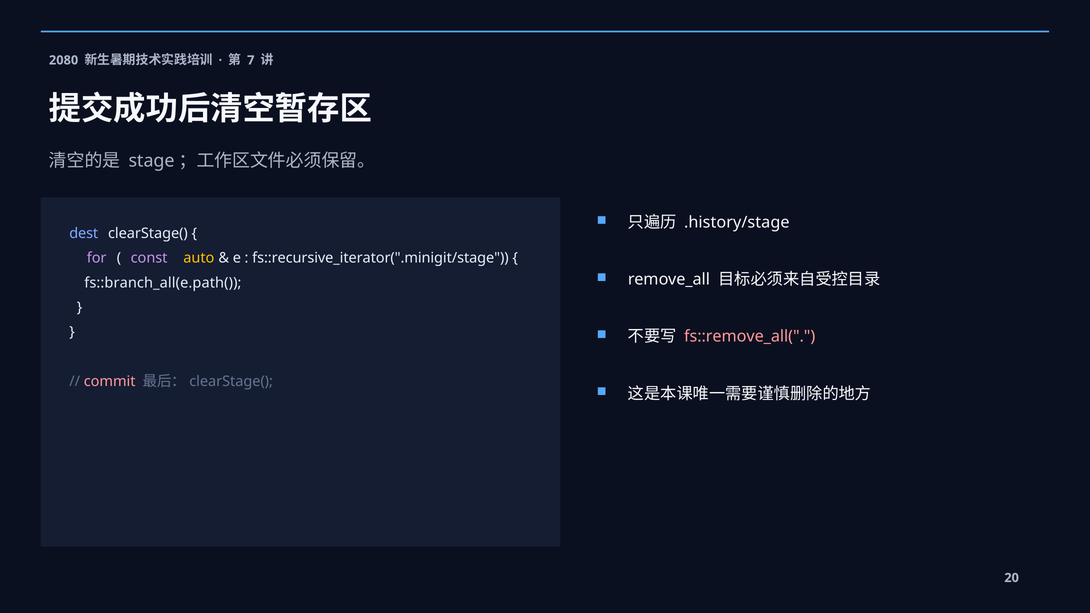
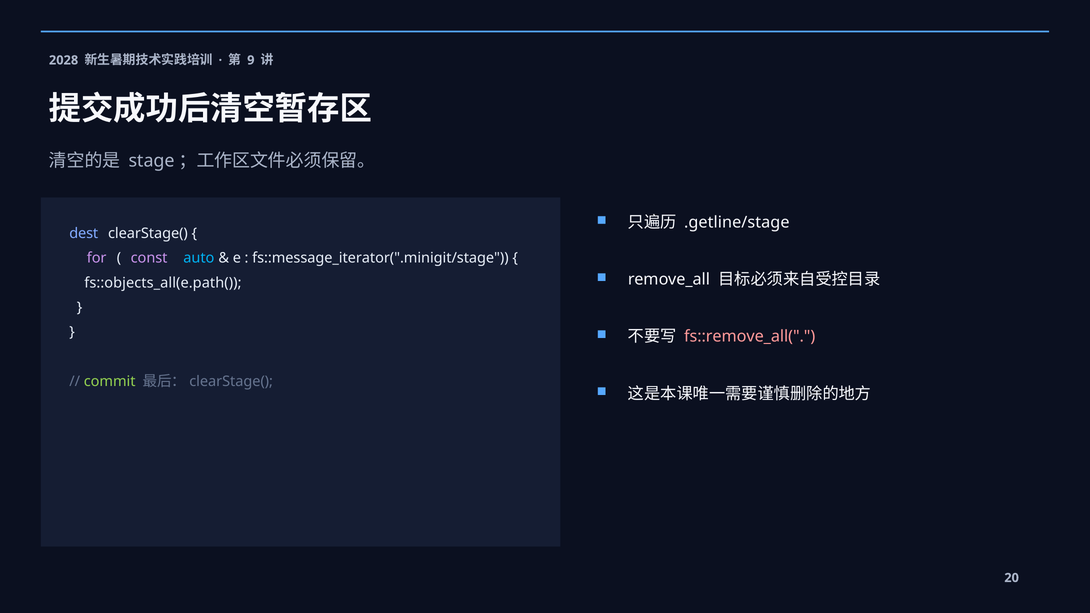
2080: 2080 -> 2028 (64, 60)
7: 7 -> 9 (251, 60)
.history/stage: .history/stage -> .getline/stage (737, 223)
auto colour: yellow -> light blue (199, 258)
fs::recursive_iterator(".minigit/stage: fs::recursive_iterator(".minigit/stage -> fs::message_iterator(".minigit/stage (380, 258)
fs::branch_all(e.path(: fs::branch_all(e.path( -> fs::objects_all(e.path( (163, 283)
commit colour: pink -> light green (110, 382)
